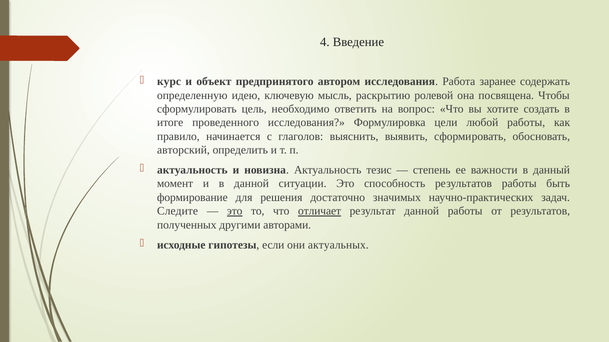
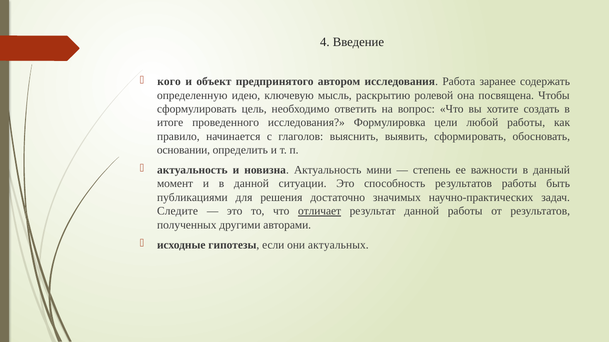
курс: курс -> кого (169, 82)
авторский: авторский -> основании (184, 150)
тезис: тезис -> мини (379, 170)
формирование: формирование -> публикациями (192, 198)
это underline: present -> none (235, 211)
